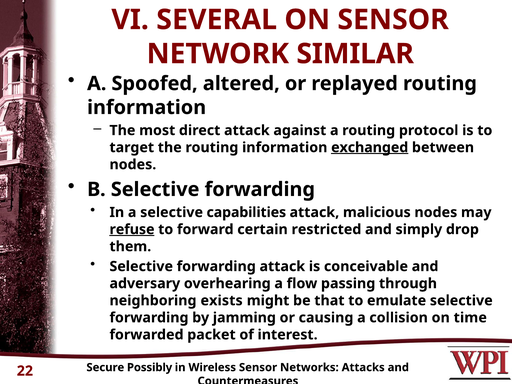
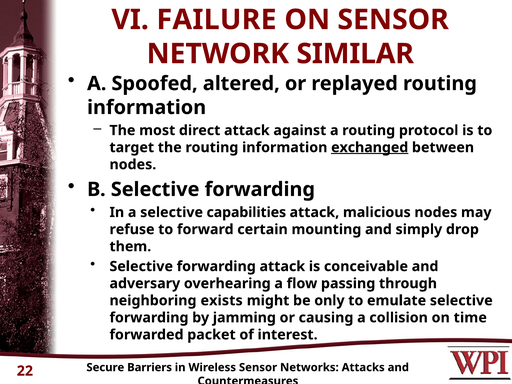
SEVERAL: SEVERAL -> FAILURE (217, 20)
refuse underline: present -> none (132, 229)
restricted: restricted -> mounting (326, 229)
that: that -> only (329, 301)
Possibly: Possibly -> Barriers (150, 367)
